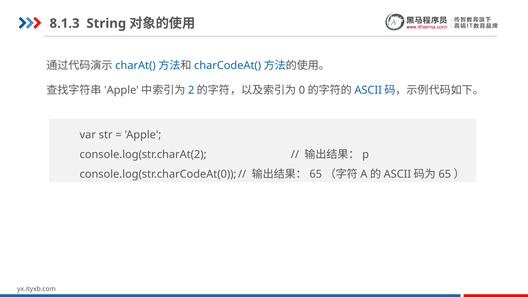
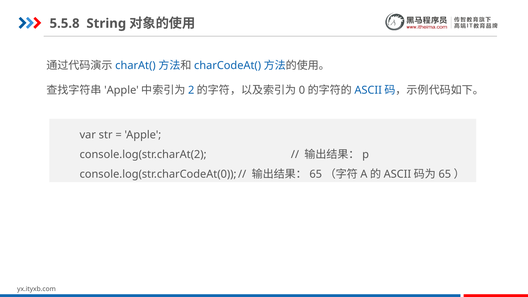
8.1.3: 8.1.3 -> 5.5.8 (65, 23)
